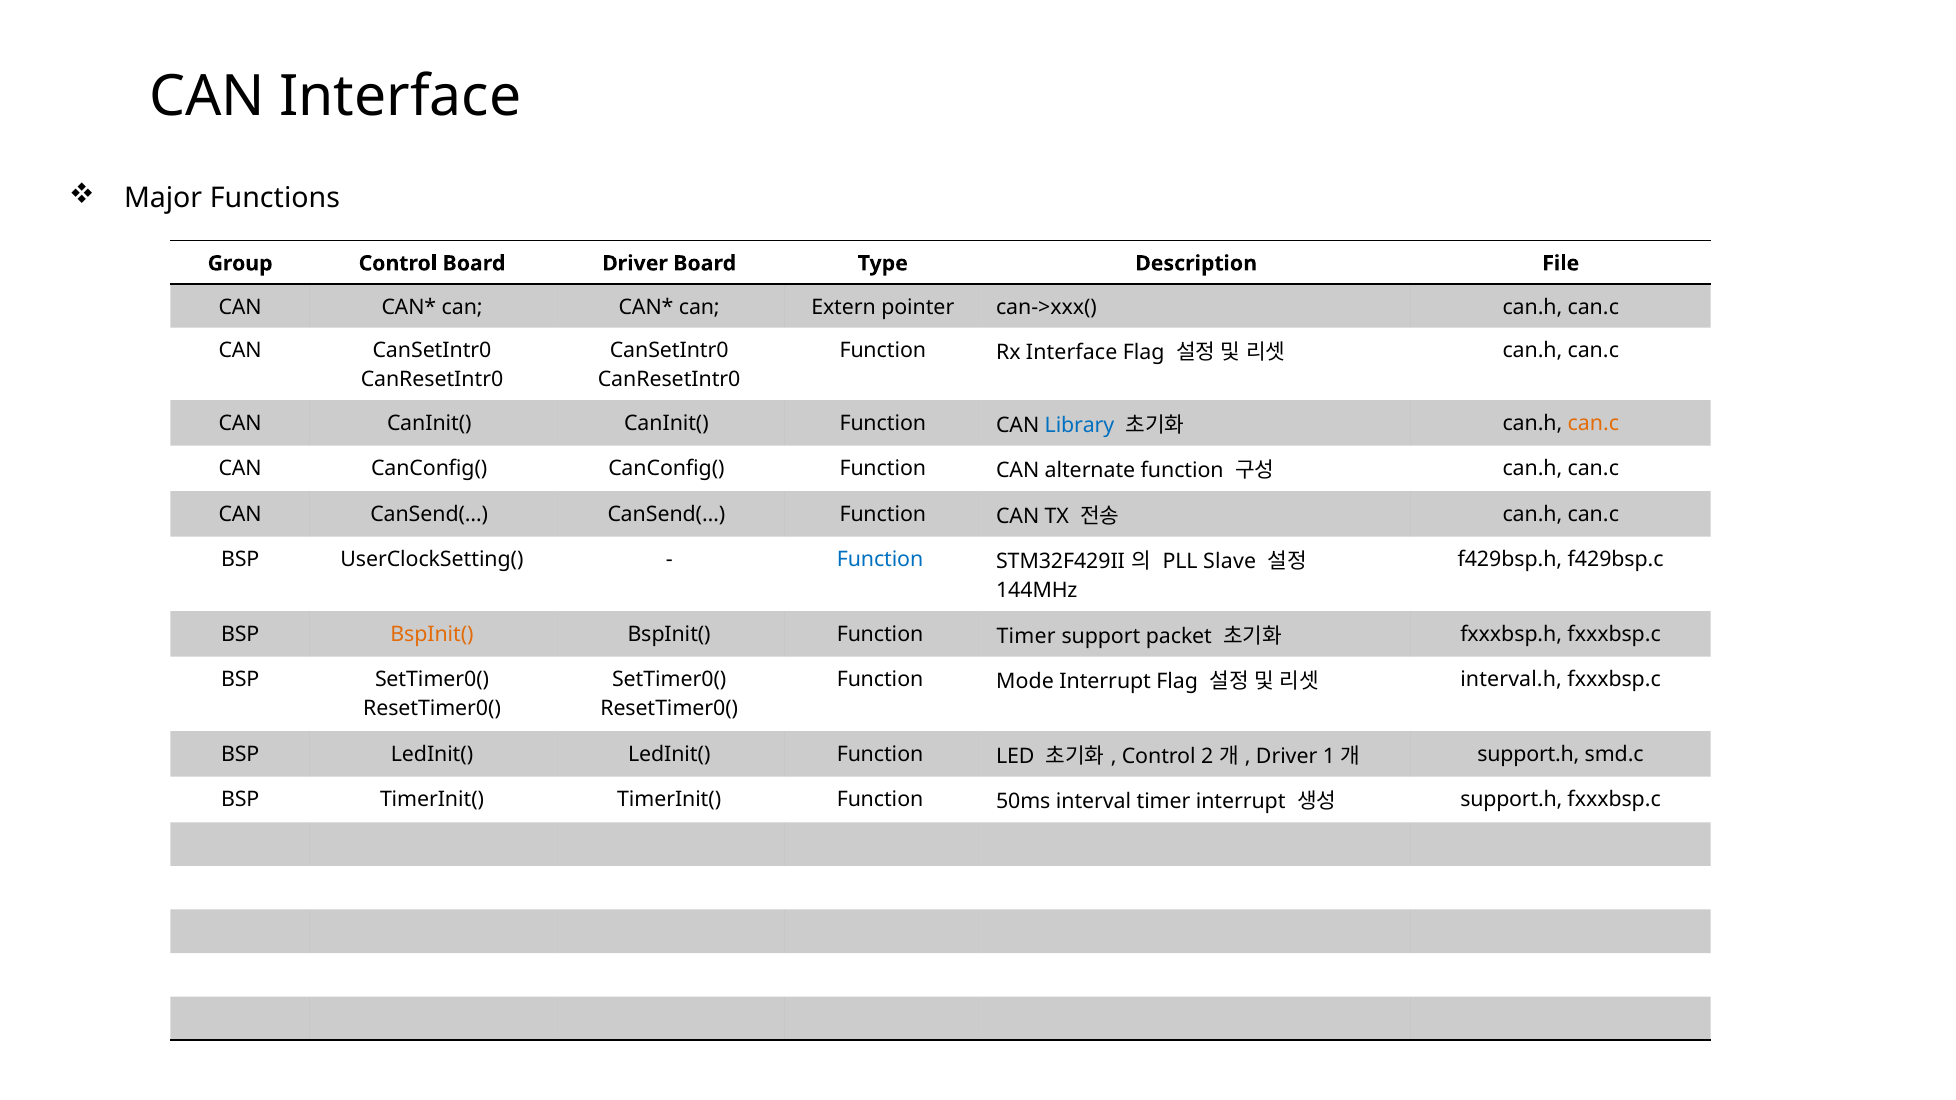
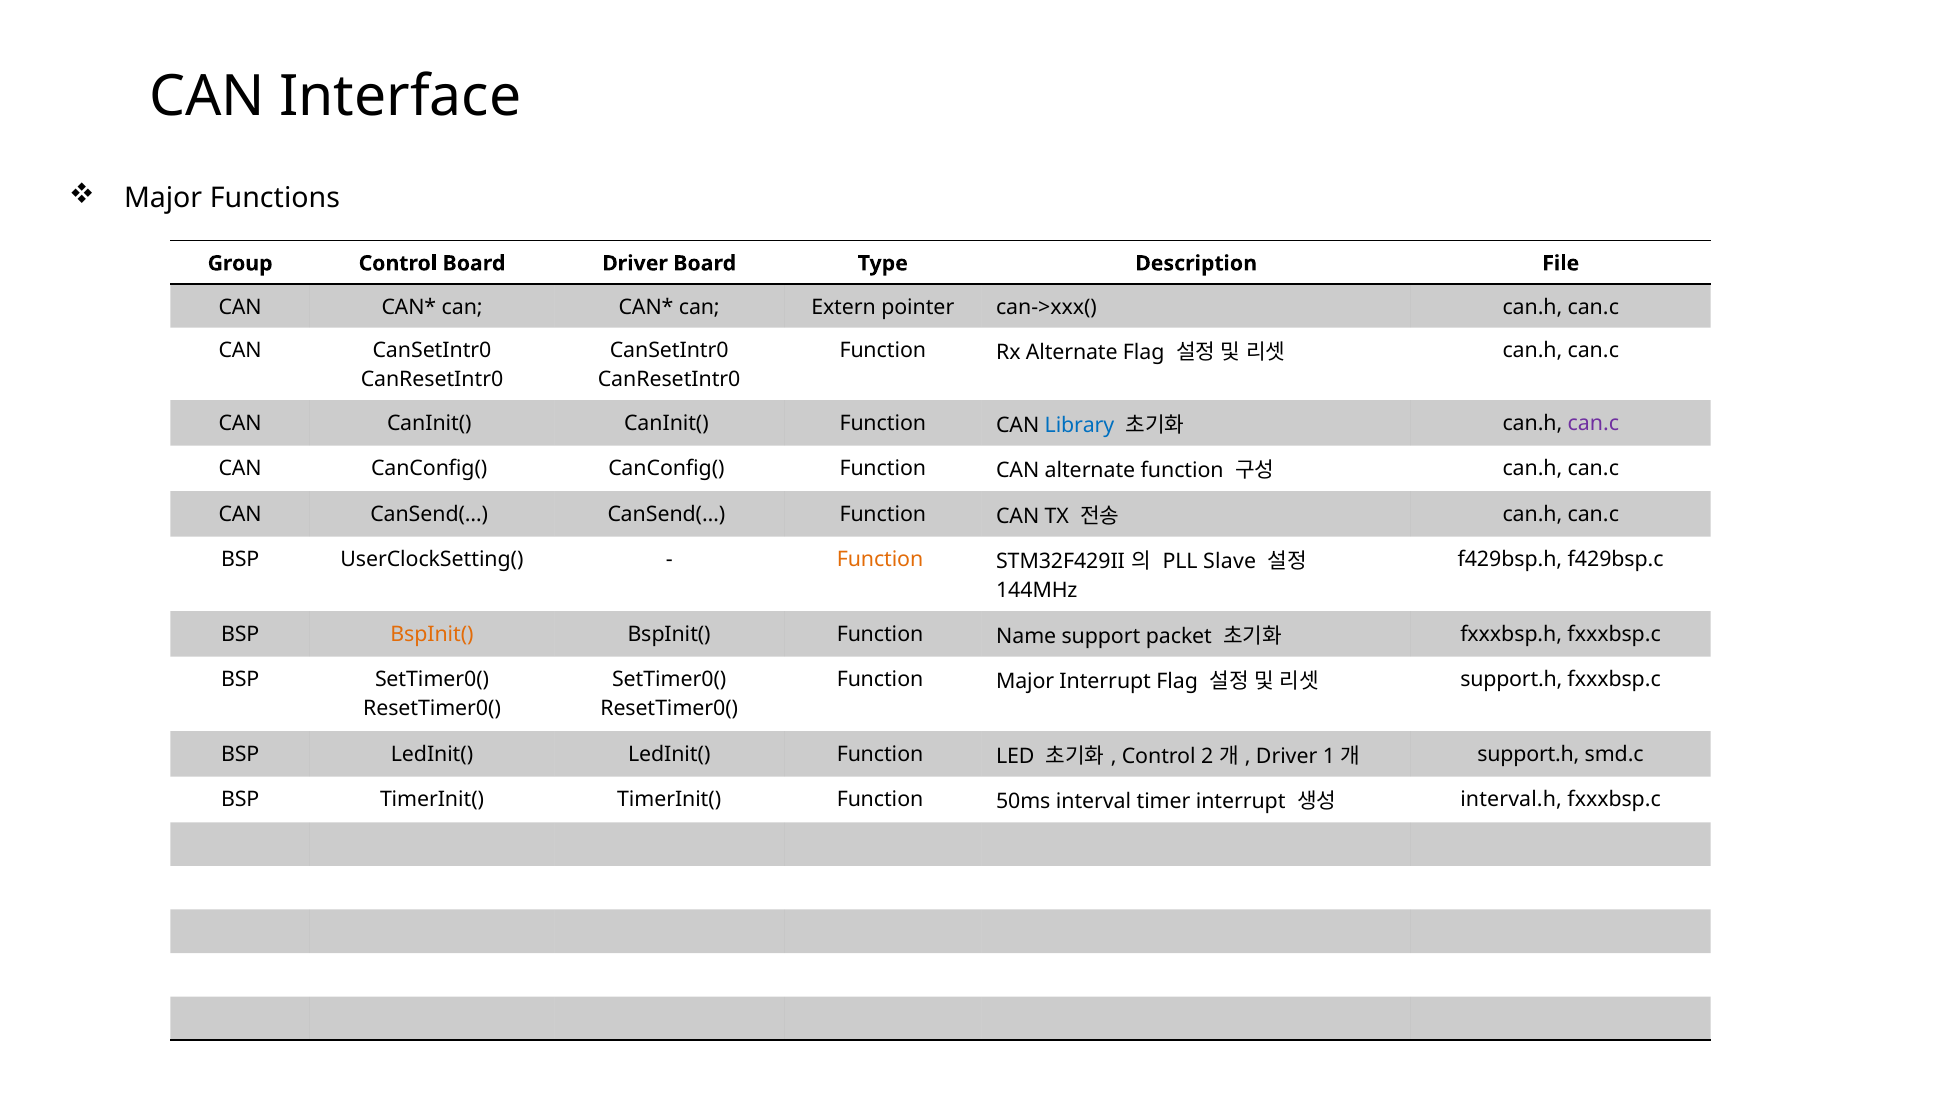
Rx Interface: Interface -> Alternate (1072, 353)
can.c colour: orange -> purple (1593, 423)
Function colour: blue -> orange (880, 560)
Function Timer: Timer -> Name (1026, 636)
Function Mode: Mode -> Major (1025, 682)
interval.h: interval.h -> support.h (1511, 680)
support.h: support.h -> interval.h (1511, 800)
